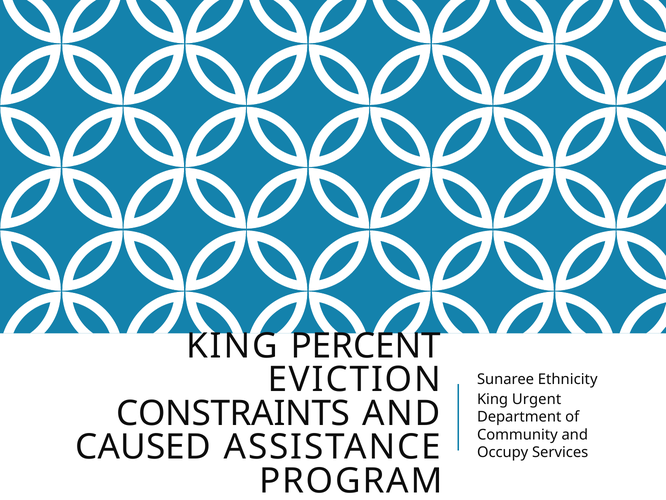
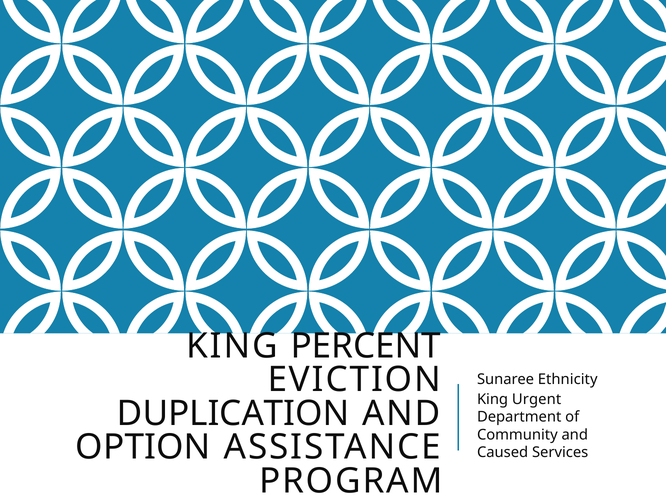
CONSTRAINTS: CONSTRAINTS -> DUPLICATION (233, 413)
CAUSED: CAUSED -> OPTION (143, 447)
Occupy: Occupy -> Caused (503, 452)
